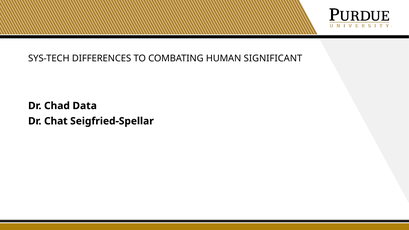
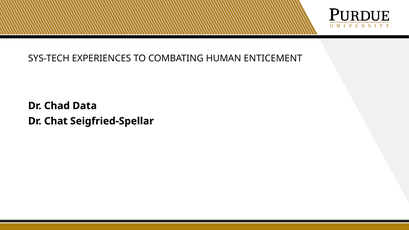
DIFFERENCES: DIFFERENCES -> EXPERIENCES (102, 59)
SIGNIFICANT: SIGNIFICANT -> ENTICEMENT (273, 59)
